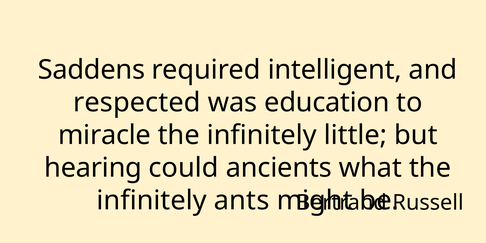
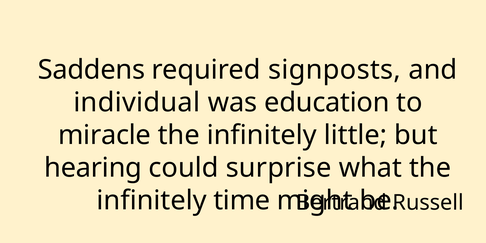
intelligent: intelligent -> signposts (334, 70)
respected: respected -> individual (137, 102)
ancients: ancients -> surprise (279, 168)
ants: ants -> time (242, 200)
